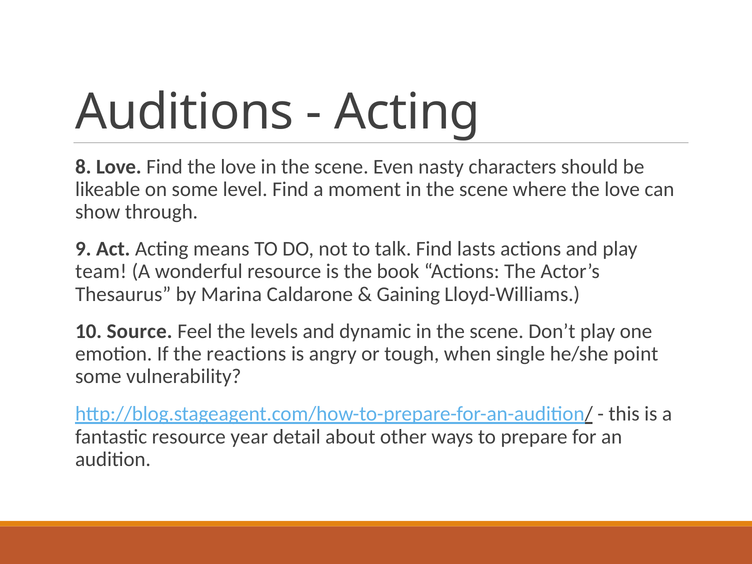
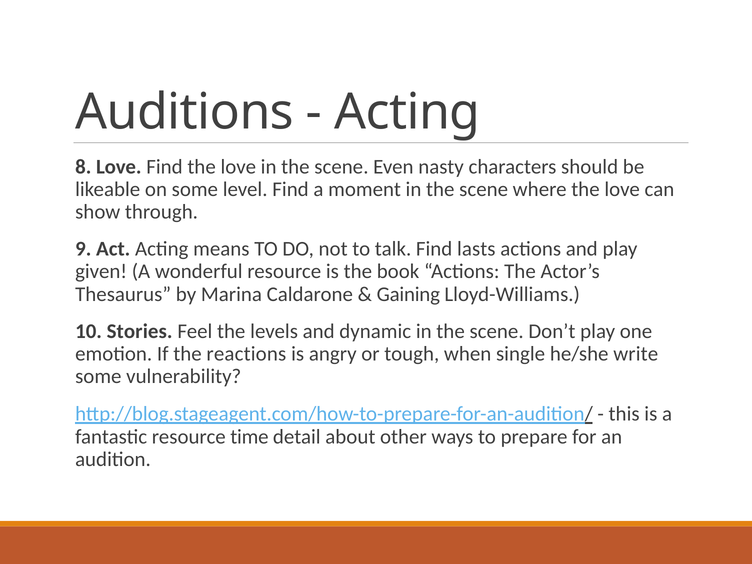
team: team -> given (101, 272)
Source: Source -> Stories (140, 331)
point: point -> write (636, 354)
year: year -> time (249, 437)
